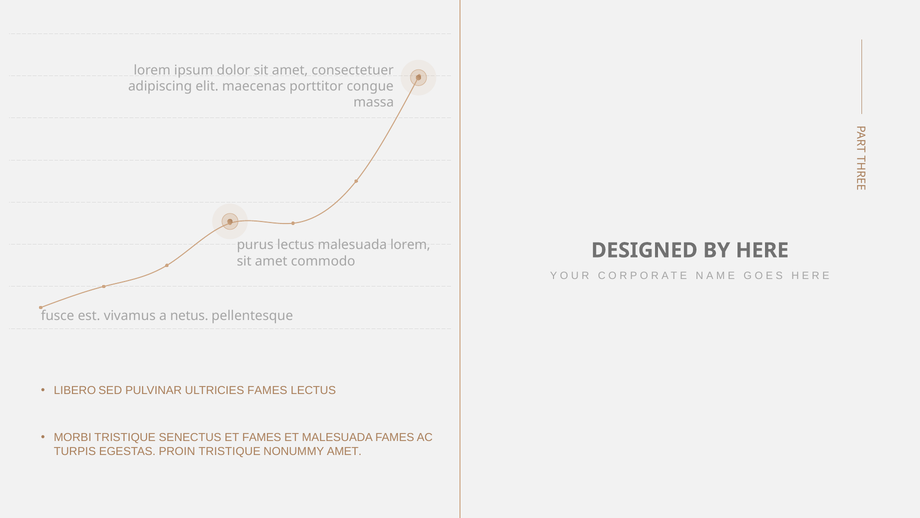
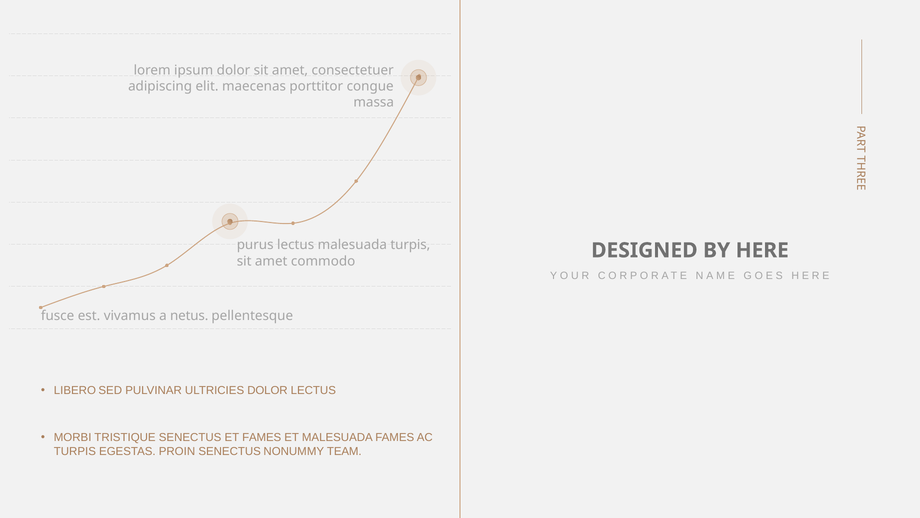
malesuada lorem: lorem -> turpis (410, 245)
ULTRICIES FAMES: FAMES -> DOLOR (267, 390)
PROIN TRISTIQUE: TRISTIQUE -> SENECTUS (230, 451)
NONUMMY AMET: AMET -> TEAM (344, 451)
